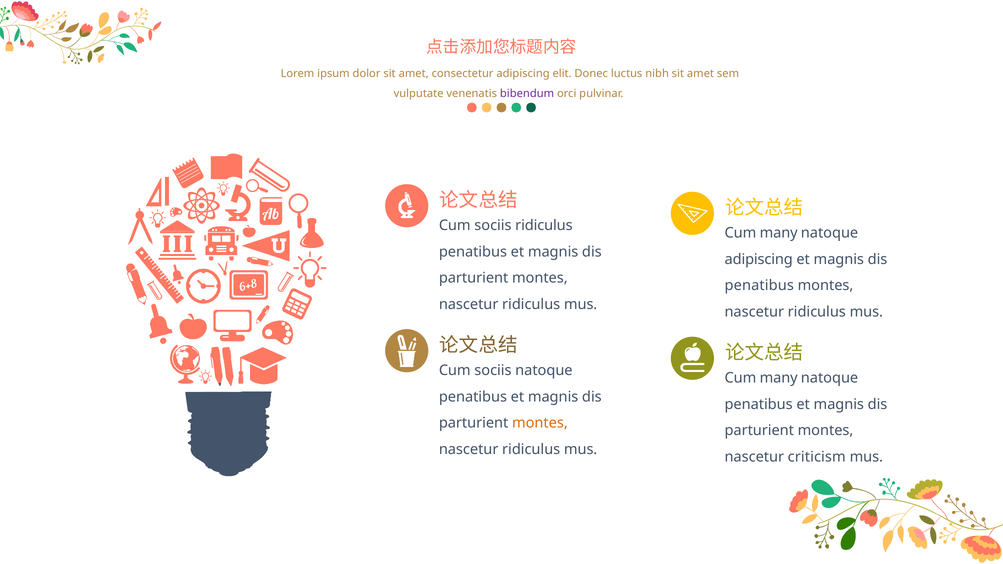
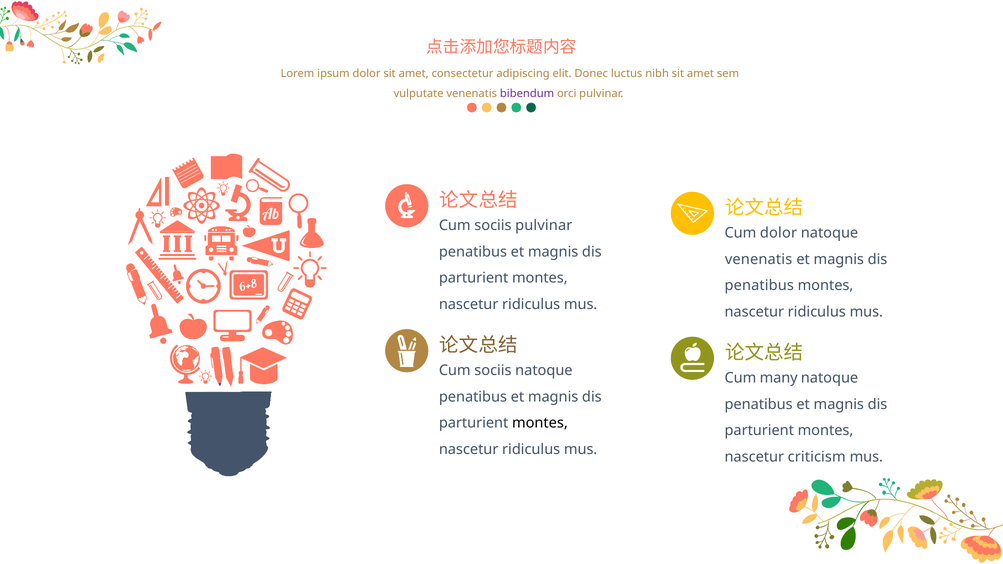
sociis ridiculus: ridiculus -> pulvinar (544, 226)
many: many -> dolor (779, 233)
adipiscing: adipiscing -> venenatis (759, 259)
montes colour: orange -> black (540, 423)
